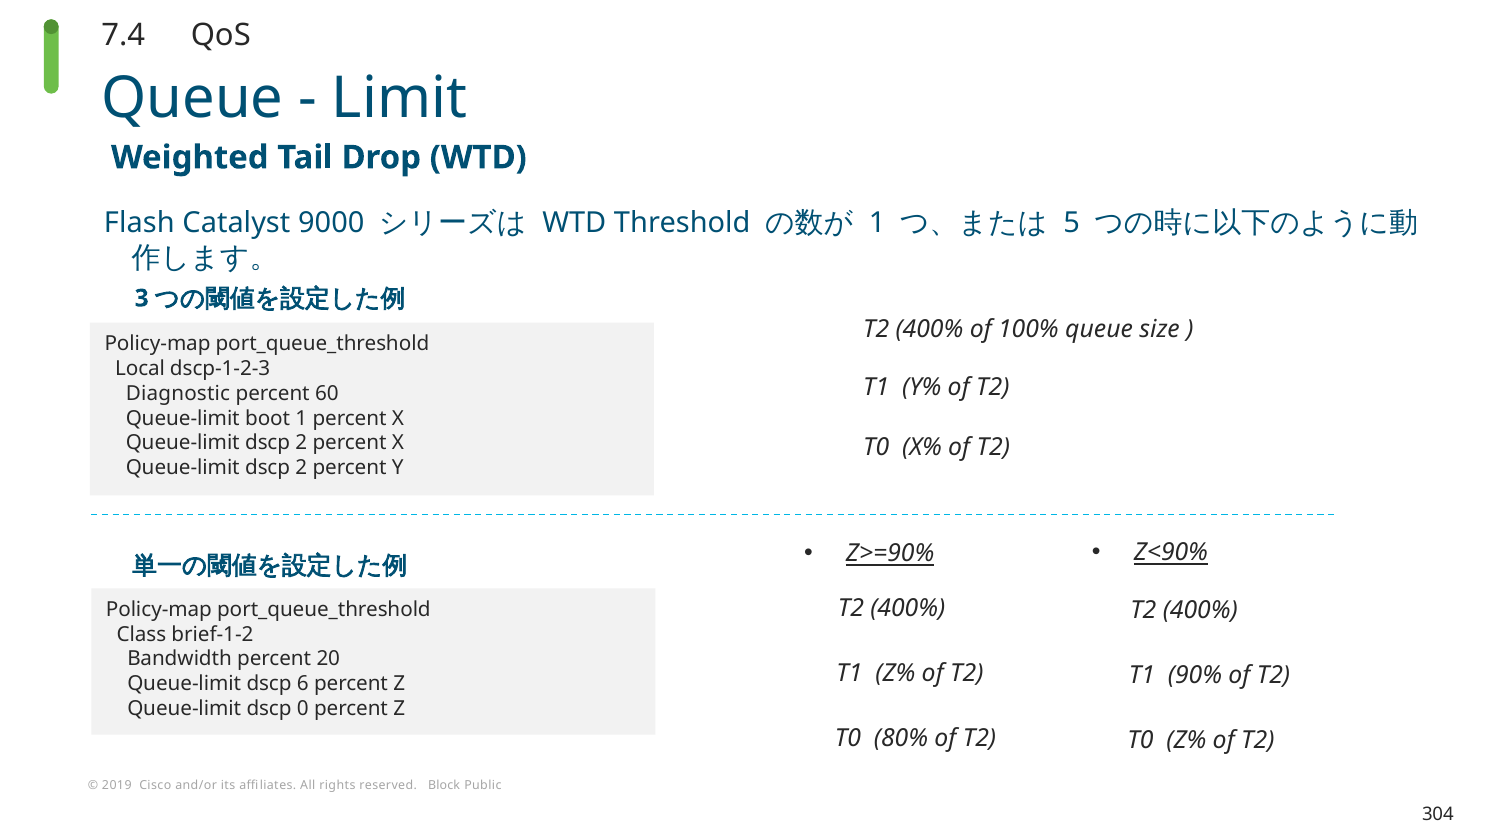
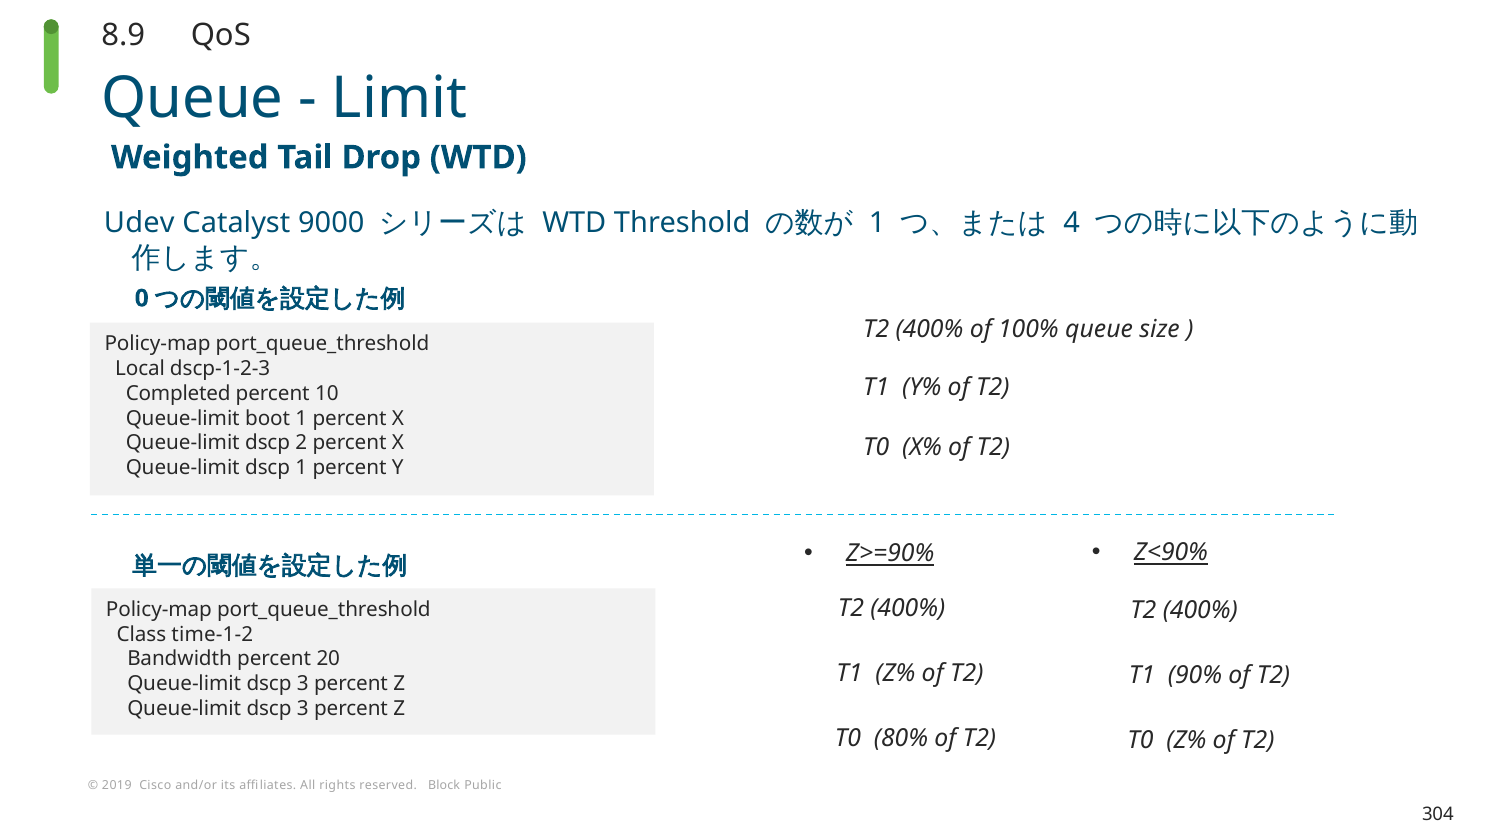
7.4: 7.4 -> 8.9 (123, 35)
Flash: Flash -> Udev (139, 223)
5: 5 -> 4 (1072, 223)
3: 3 -> 0 (142, 298)
Diagnostic: Diagnostic -> Completed (178, 393)
60: 60 -> 10 (327, 393)
2: 2 -> 1 (301, 468)
brief-1-2: brief-1-2 -> time-1-2 (212, 634)
6: 6 -> 3 (303, 684)
0: 0 -> 3 (303, 709)
